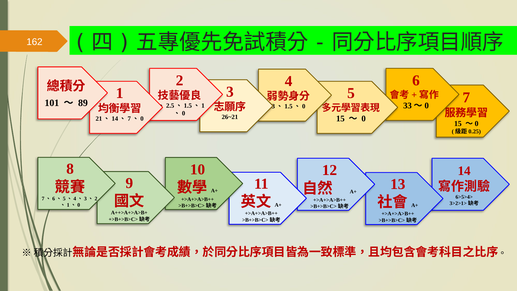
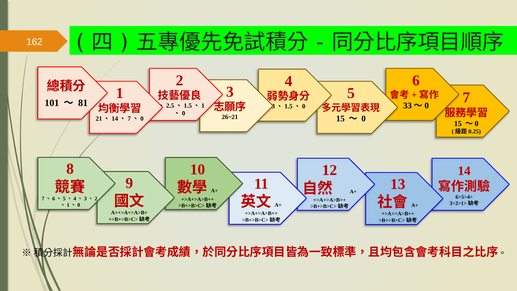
89: 89 -> 81 (83, 103)
